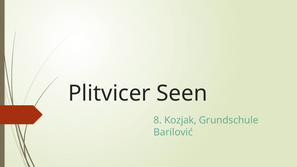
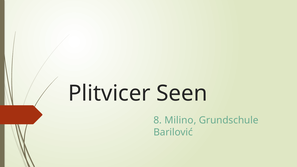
Kozjak: Kozjak -> Milino (180, 120)
